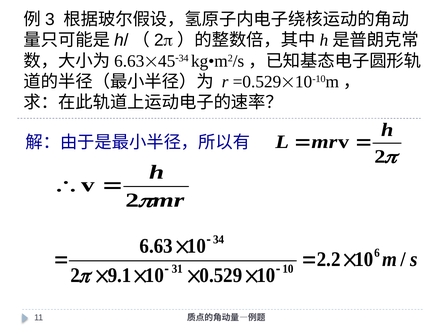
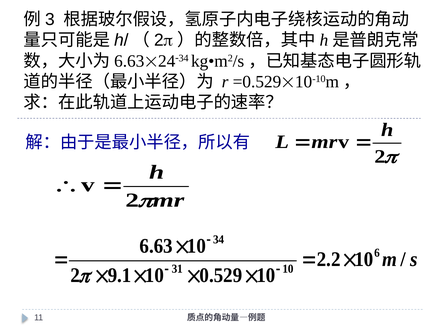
45: 45 -> 24 (167, 61)
